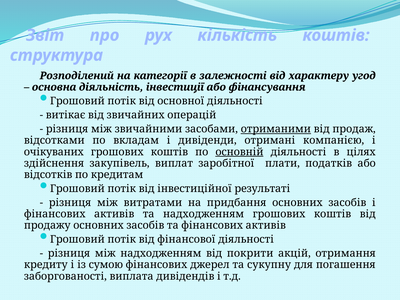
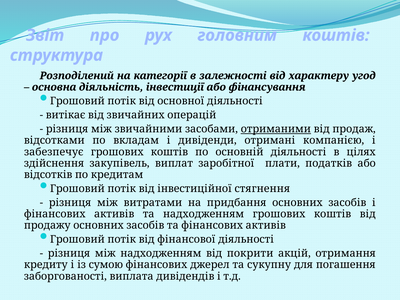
кількість: кількість -> головним (237, 35)
очікуваних: очікуваних -> забезпечує (54, 152)
основній underline: present -> none (239, 152)
результаті: результаті -> стягнення (262, 189)
